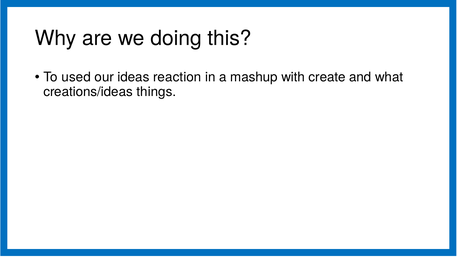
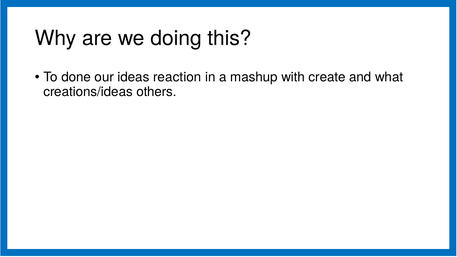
used: used -> done (76, 77)
things: things -> others (156, 92)
